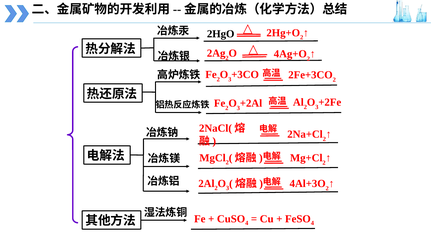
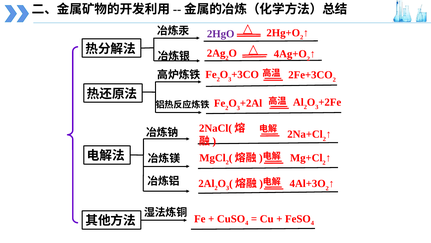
2HgO colour: black -> purple (221, 34)
